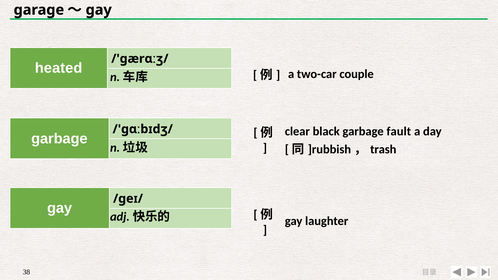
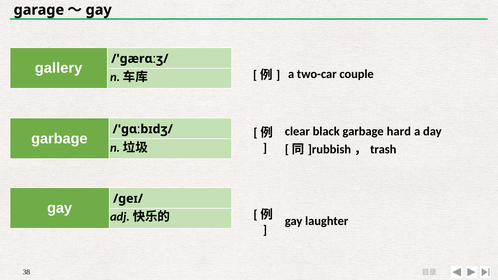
heated: heated -> gallery (59, 68)
fault: fault -> hard (399, 131)
